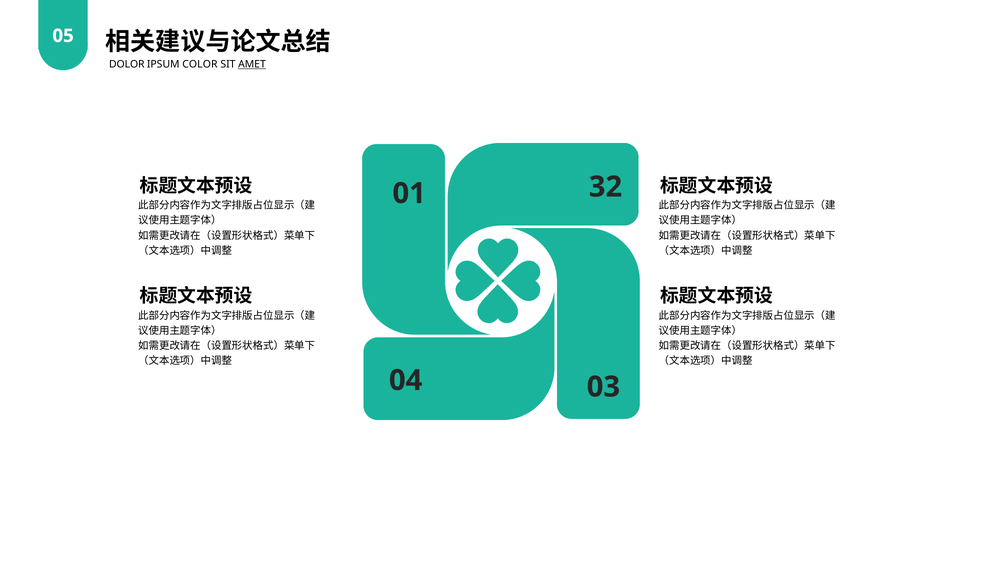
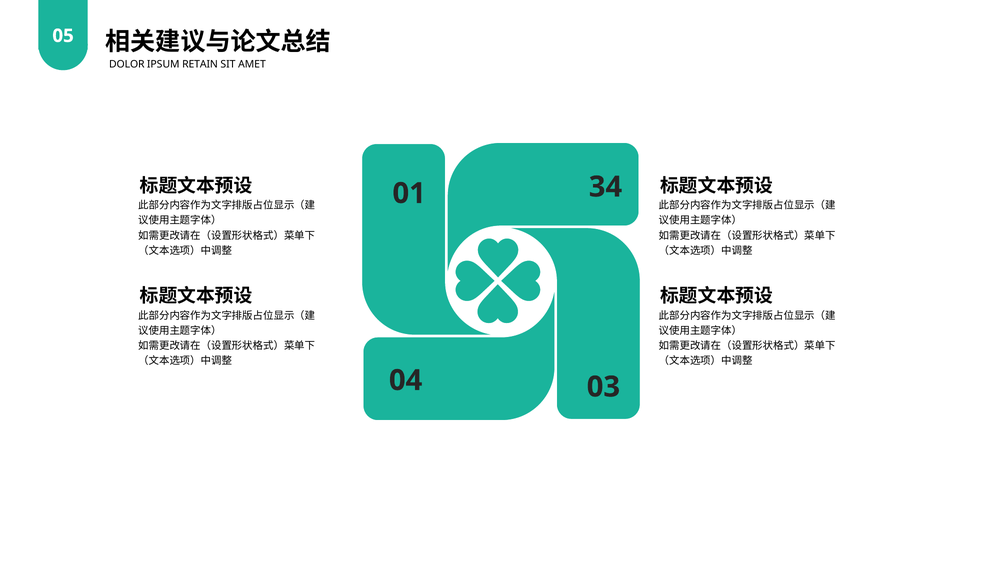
COLOR: COLOR -> RETAIN (200, 64)
AMET underline: present -> none (252, 64)
32: 32 -> 34 (605, 187)
